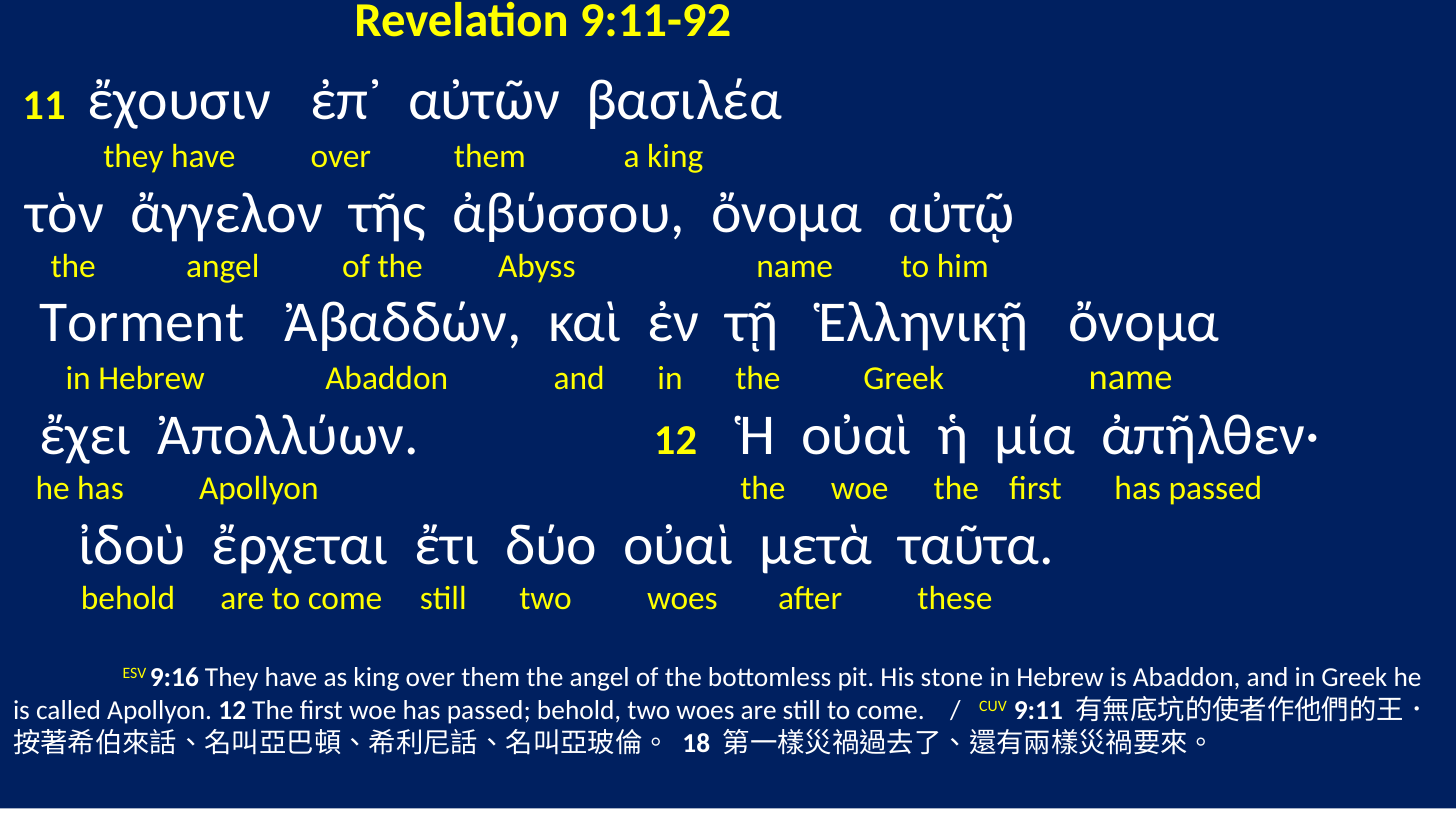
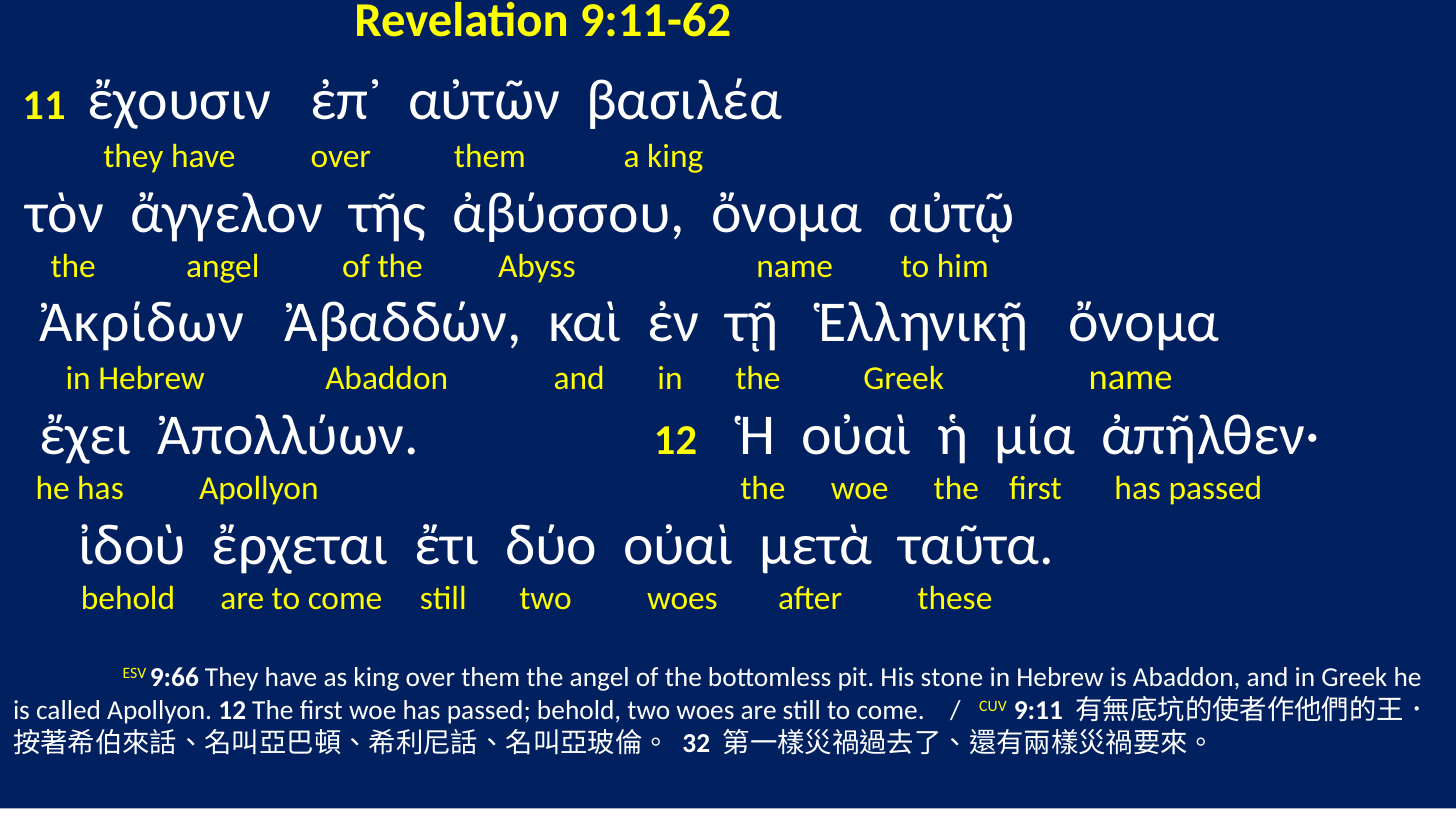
9:11-92: 9:11-92 -> 9:11-62 (655, 21)
Torment: Torment -> Ἀκρίδων (142, 323)
9:16: 9:16 -> 9:66 (174, 678)
18: 18 -> 32 (696, 744)
